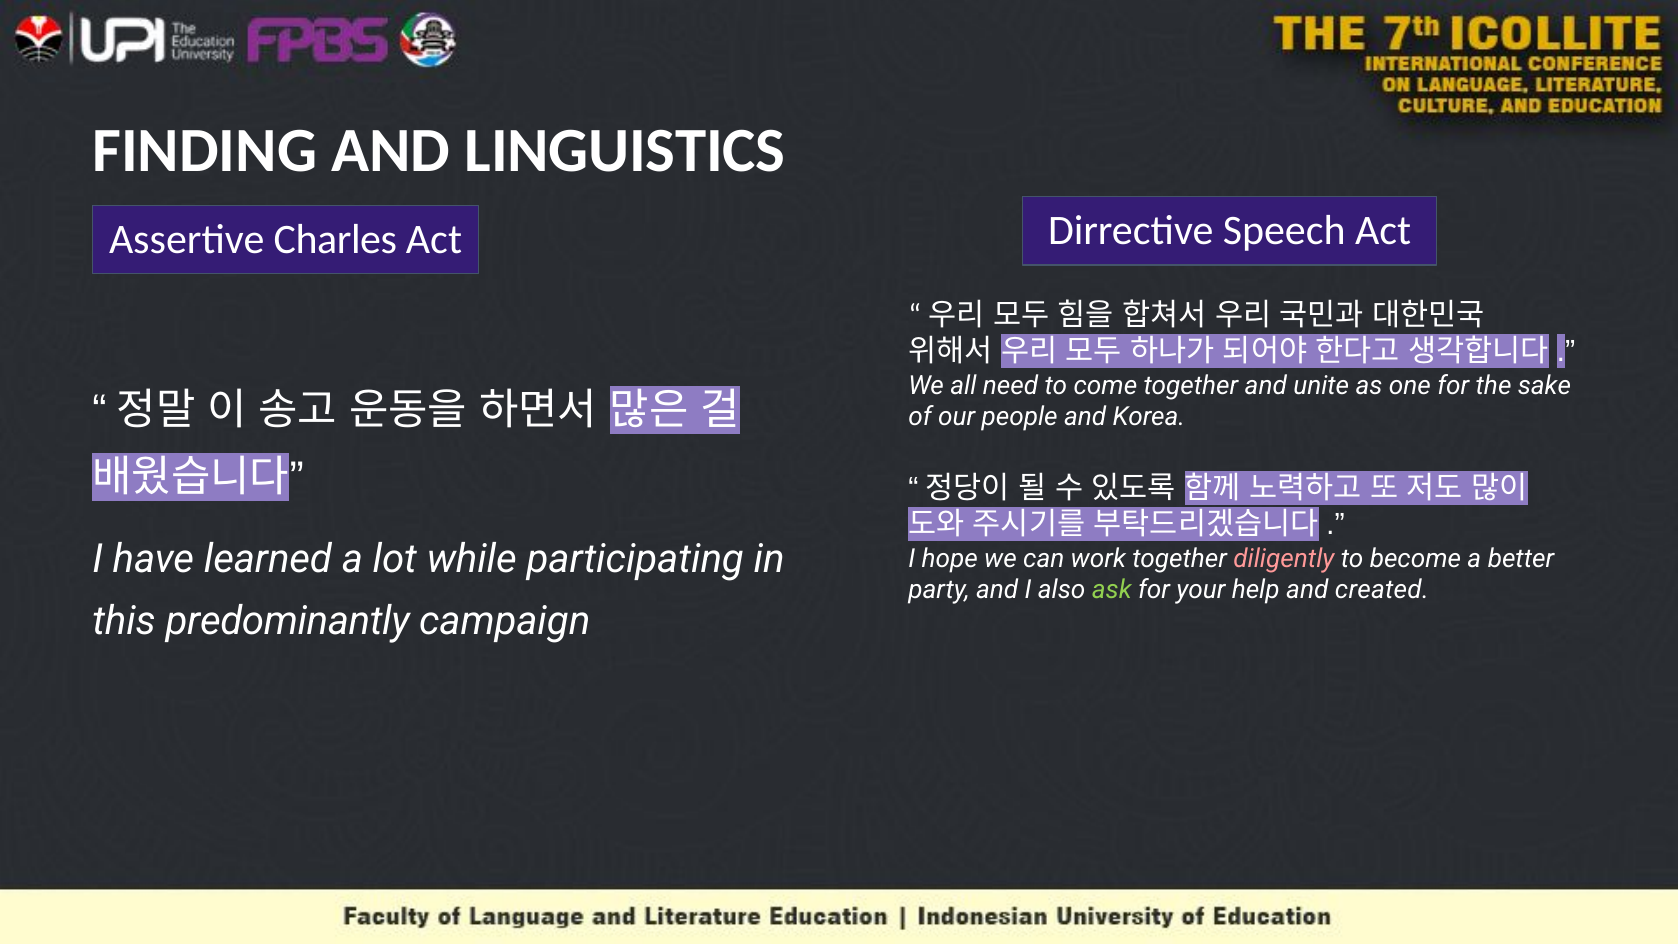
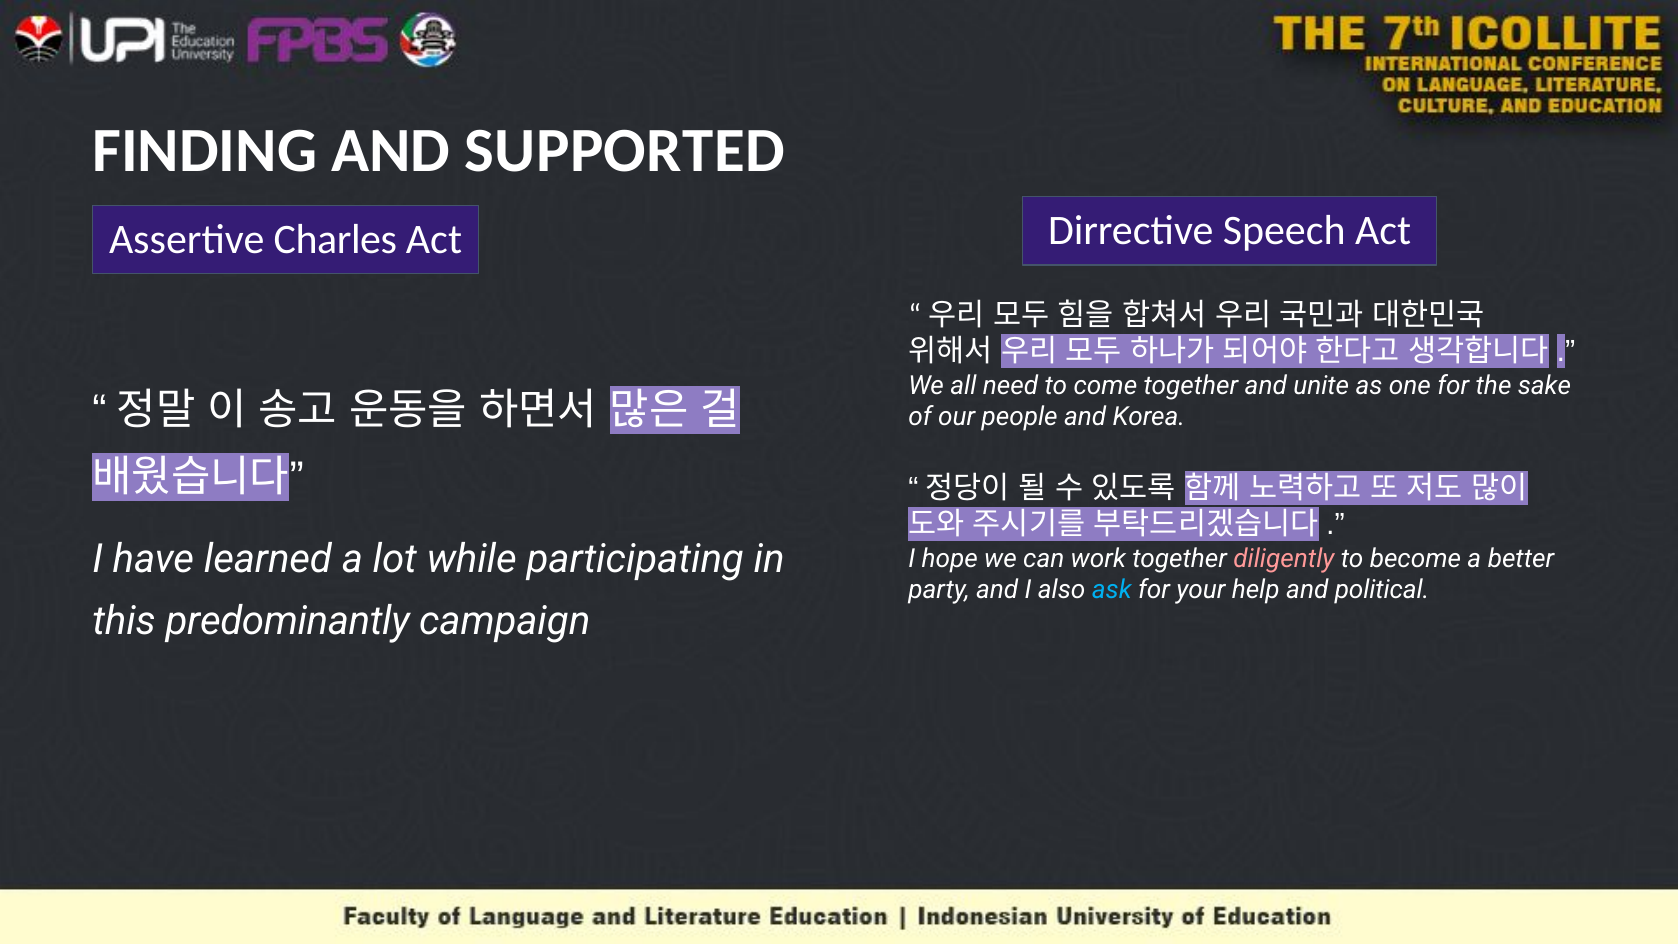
LINGUISTICS: LINGUISTICS -> SUPPORTED (625, 150)
ask colour: light green -> light blue (1112, 590)
created: created -> political (1382, 590)
